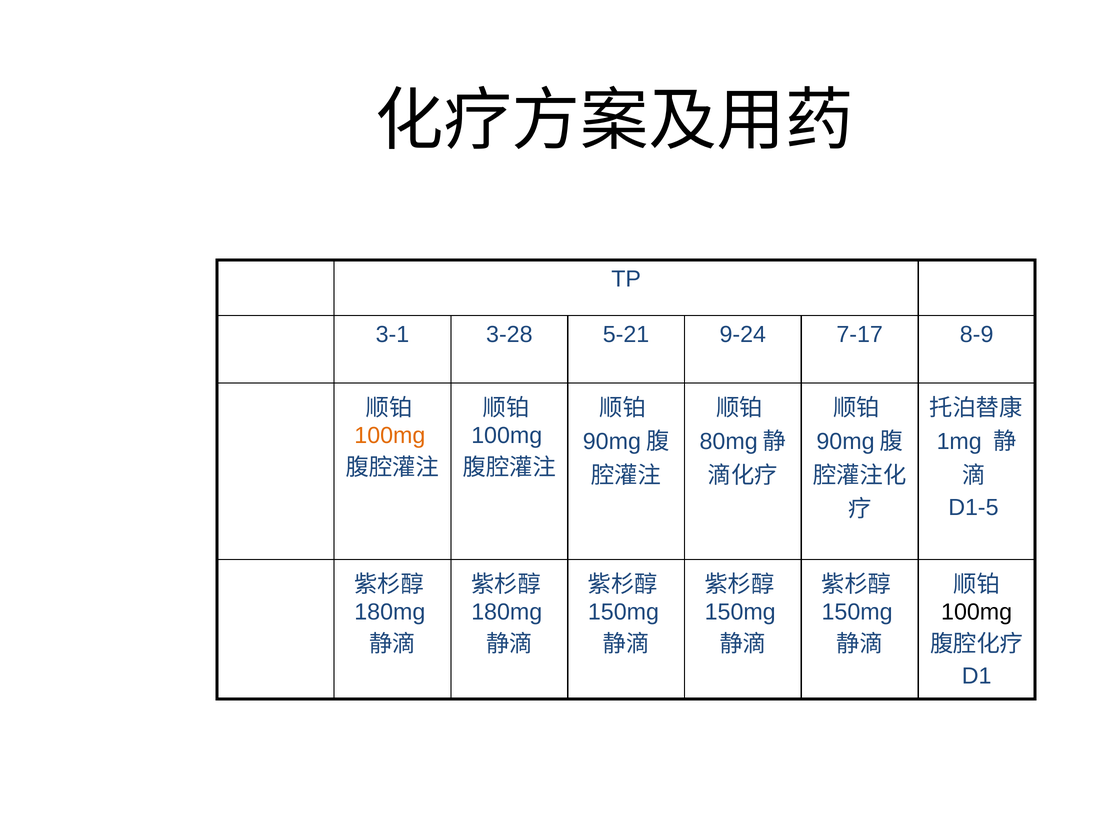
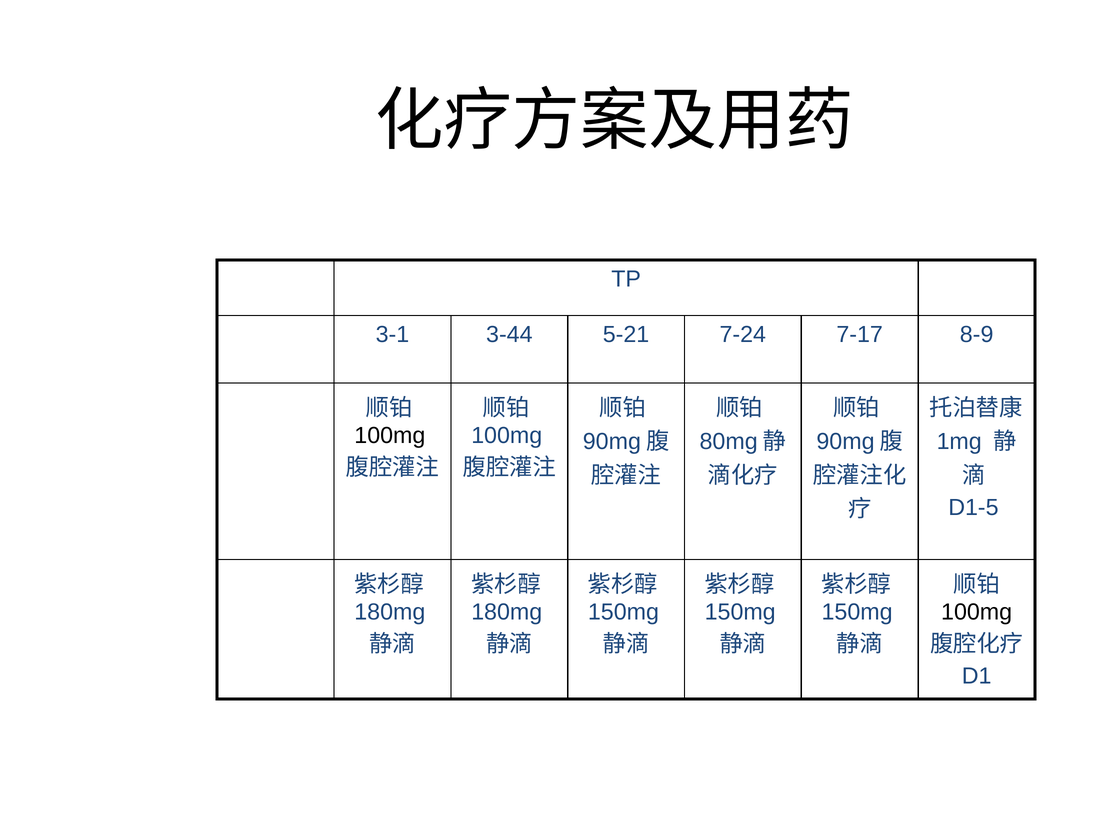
3-28: 3-28 -> 3-44 (509, 334)
9-24: 9-24 -> 7-24 (743, 334)
100mg colour: orange -> black (390, 436)
